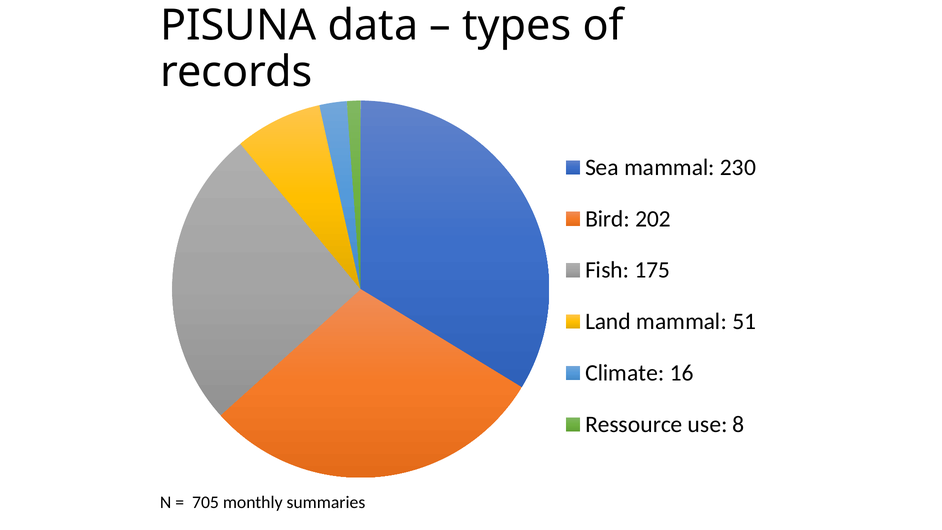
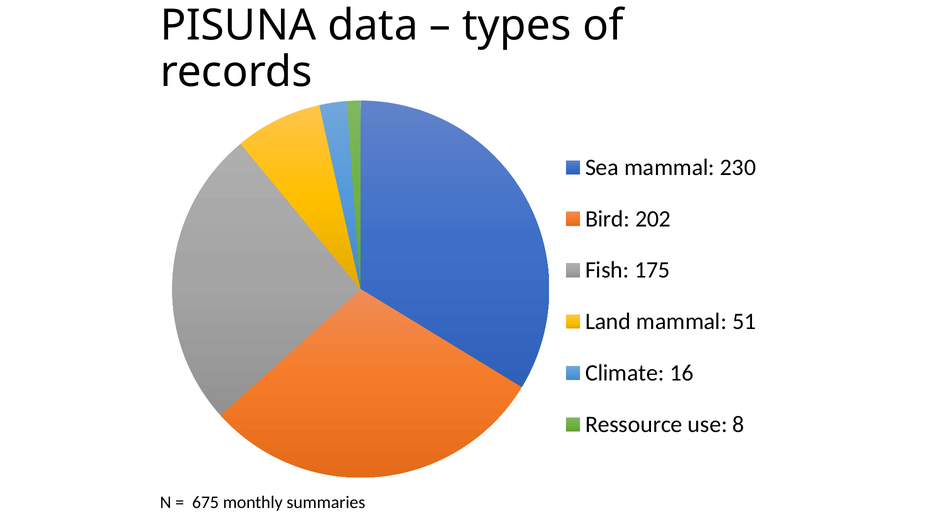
705: 705 -> 675 (205, 503)
